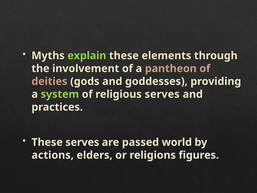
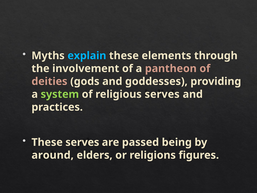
explain colour: light green -> light blue (87, 56)
world: world -> being (177, 142)
actions: actions -> around (53, 155)
